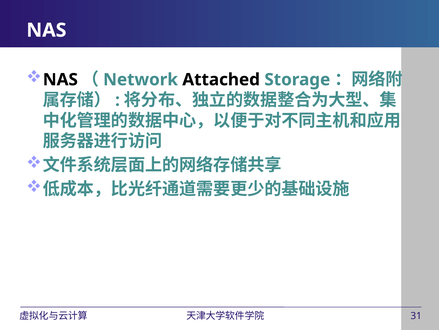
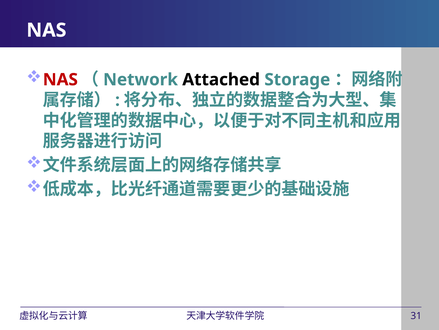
NAS colour: black -> red (60, 79)
